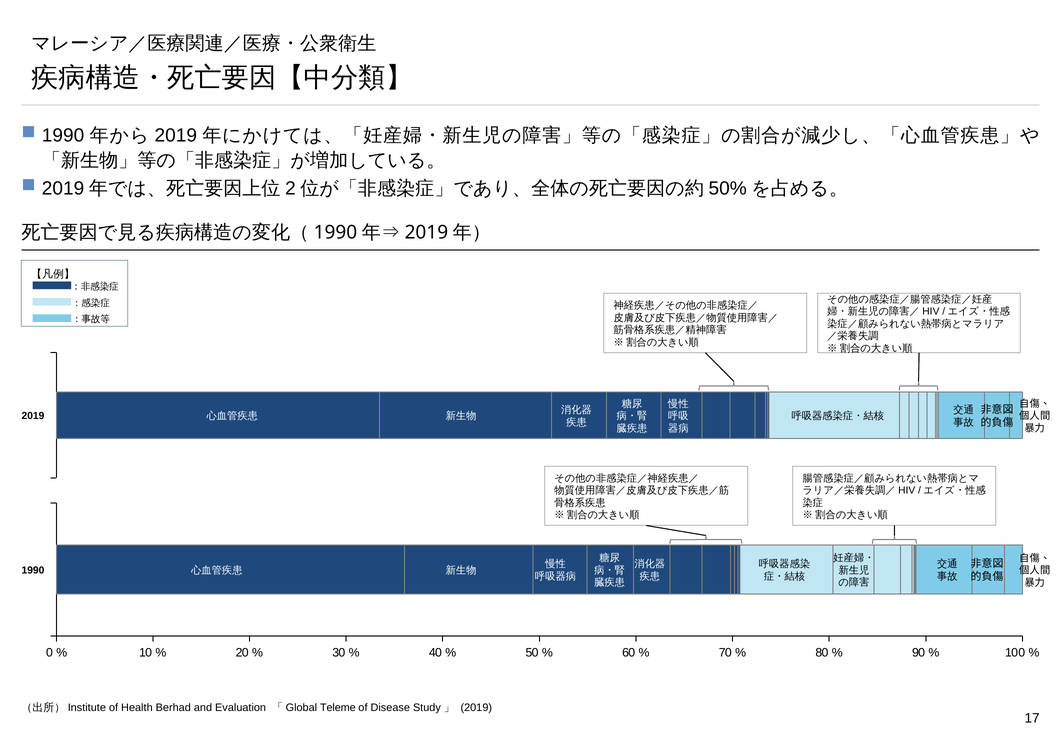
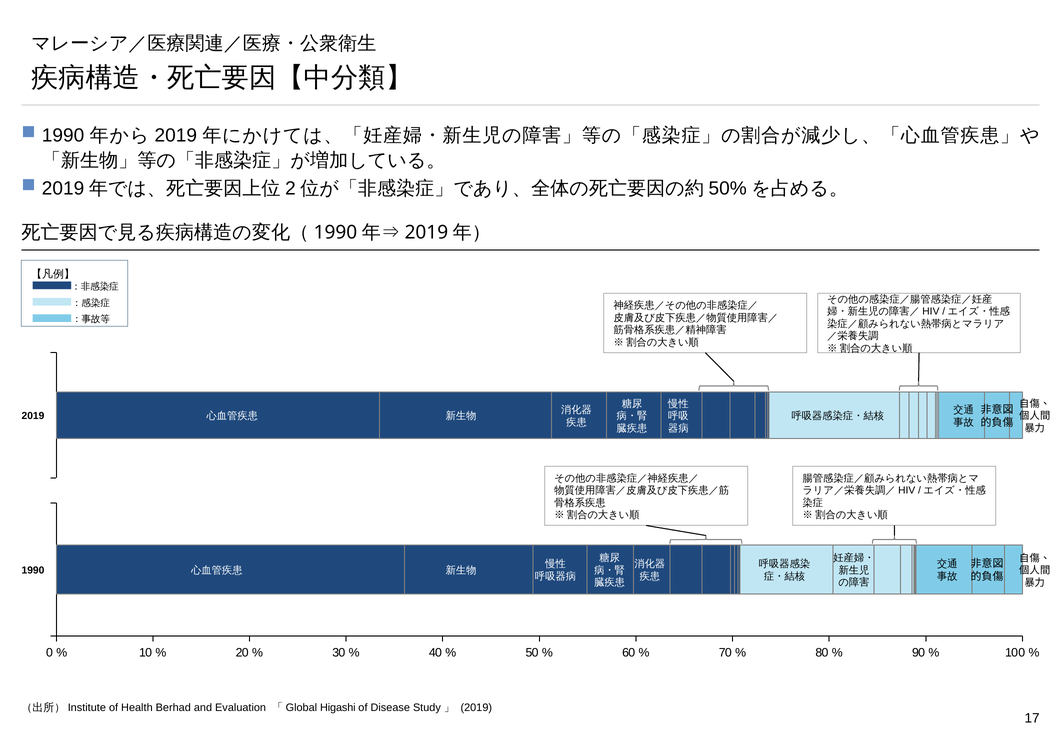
Teleme: Teleme -> Higashi (338, 708)
